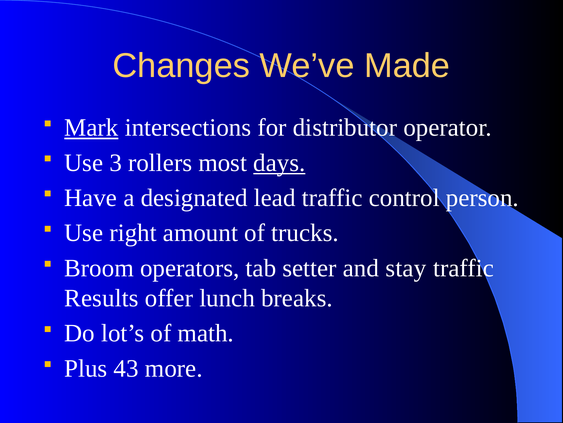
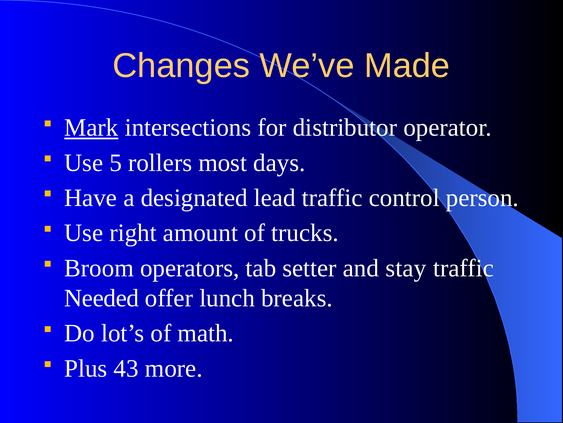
3: 3 -> 5 (116, 163)
days underline: present -> none (279, 163)
Results: Results -> Needed (102, 298)
